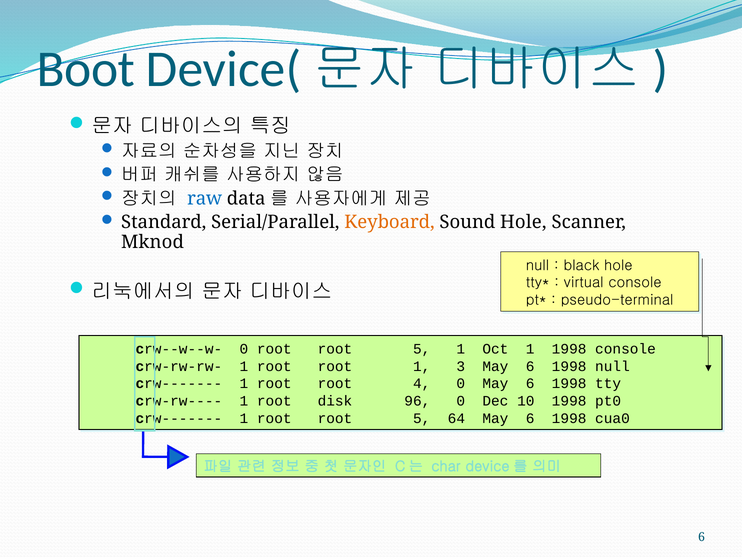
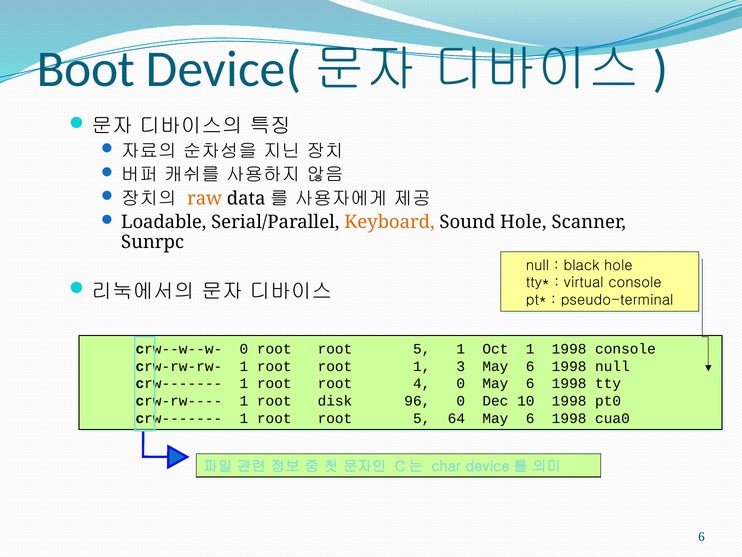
raw colour: blue -> orange (205, 198)
Standard: Standard -> Loadable (164, 222)
Mknod: Mknod -> Sunrpc (153, 242)
